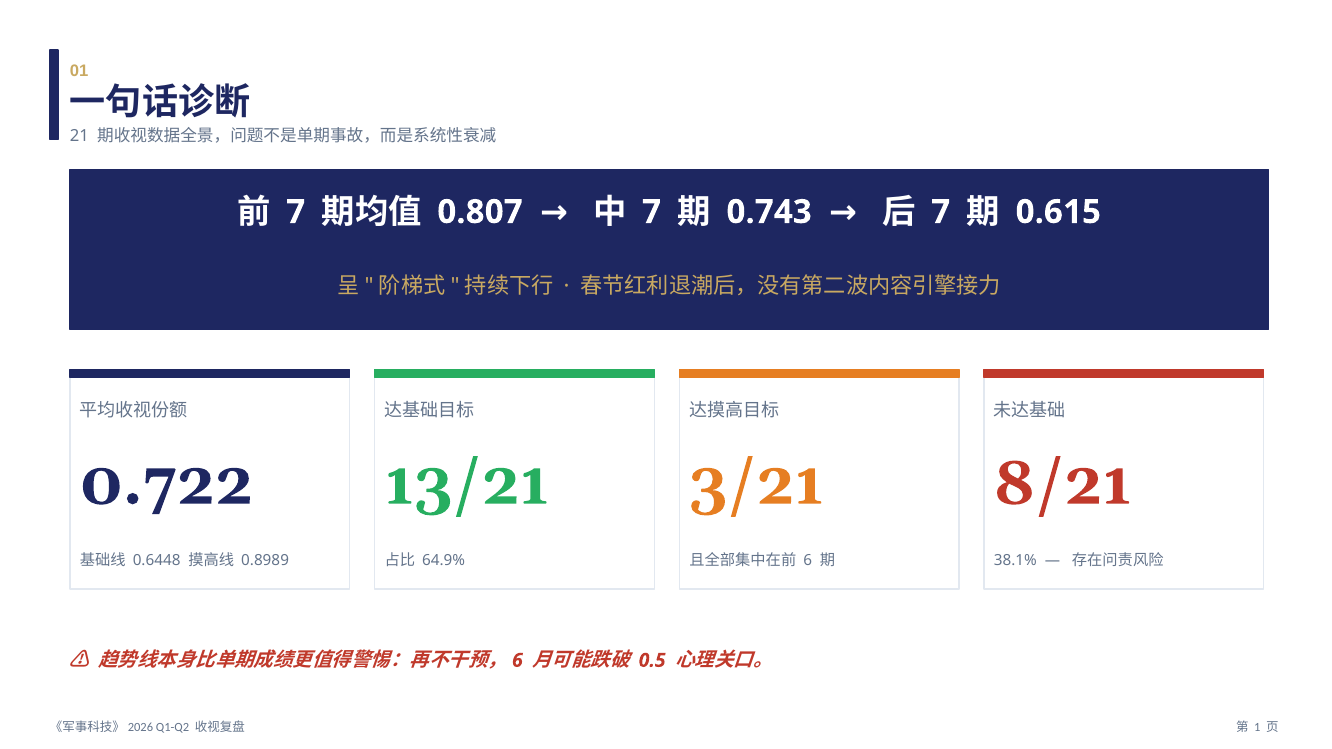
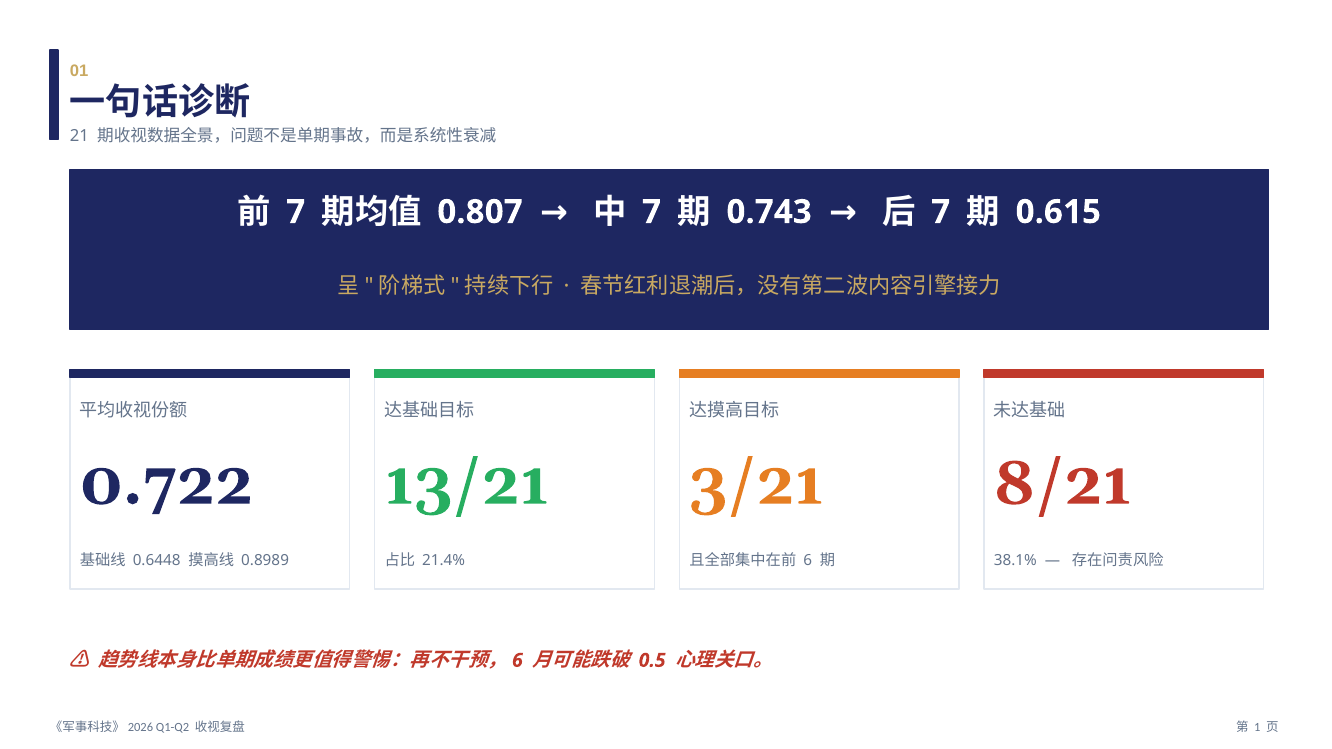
64.9%: 64.9% -> 21.4% (444, 560)
